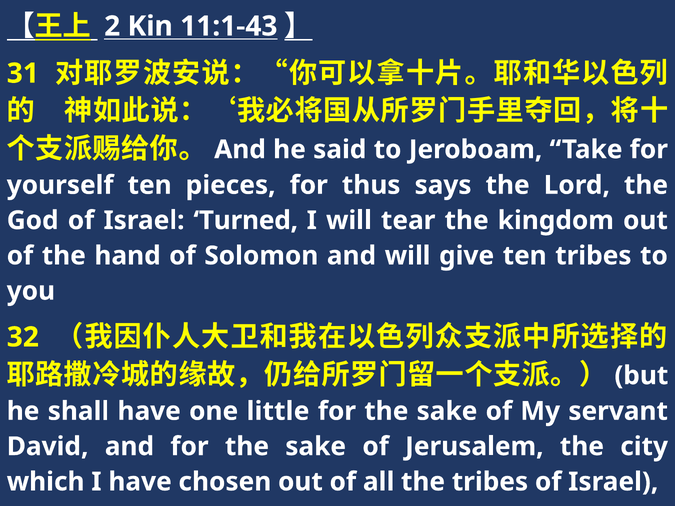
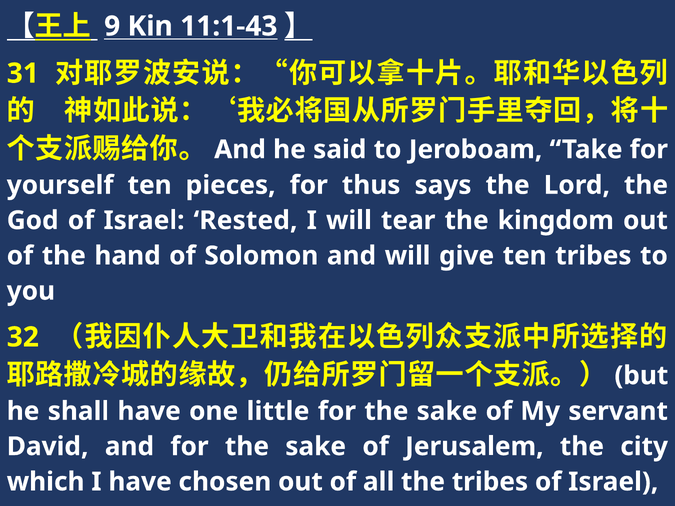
2: 2 -> 9 (112, 26)
Turned: Turned -> Rested (246, 221)
